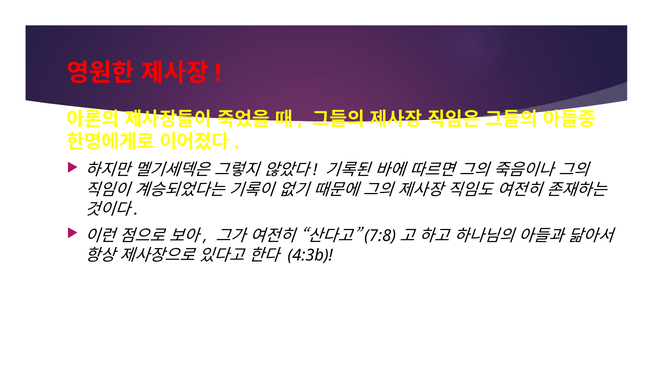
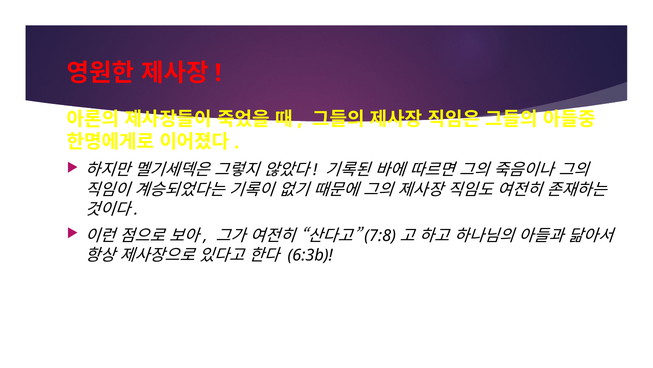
4:3b: 4:3b -> 6:3b (310, 255)
